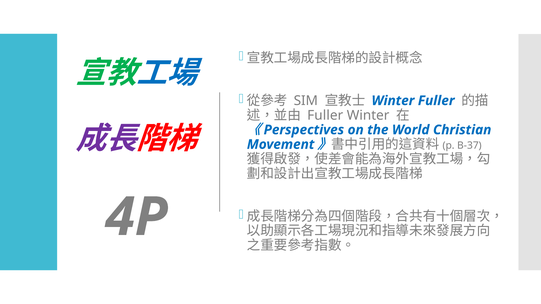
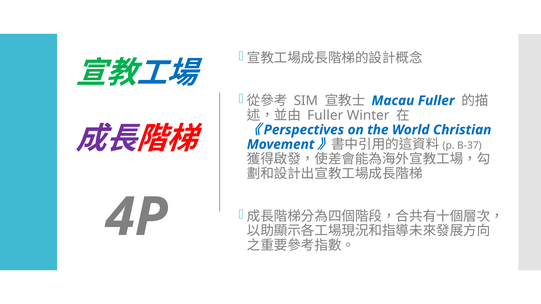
Winter: Winter -> Macau (393, 101)
